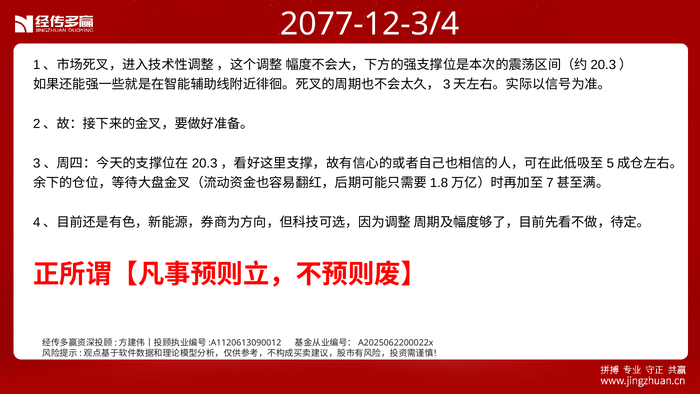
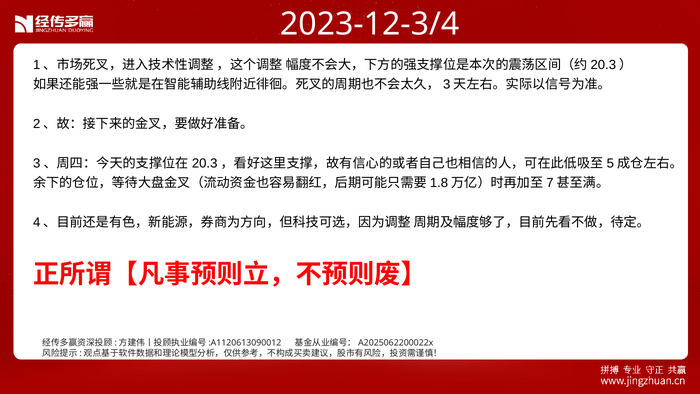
2077-12-3/4: 2077-12-3/4 -> 2023-12-3/4 (370, 24)
